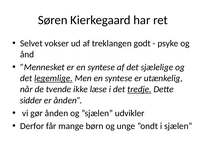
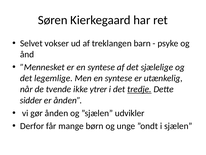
godt: godt -> barn (142, 43)
legemlige underline: present -> none (53, 78)
læse: læse -> ytrer (98, 89)
